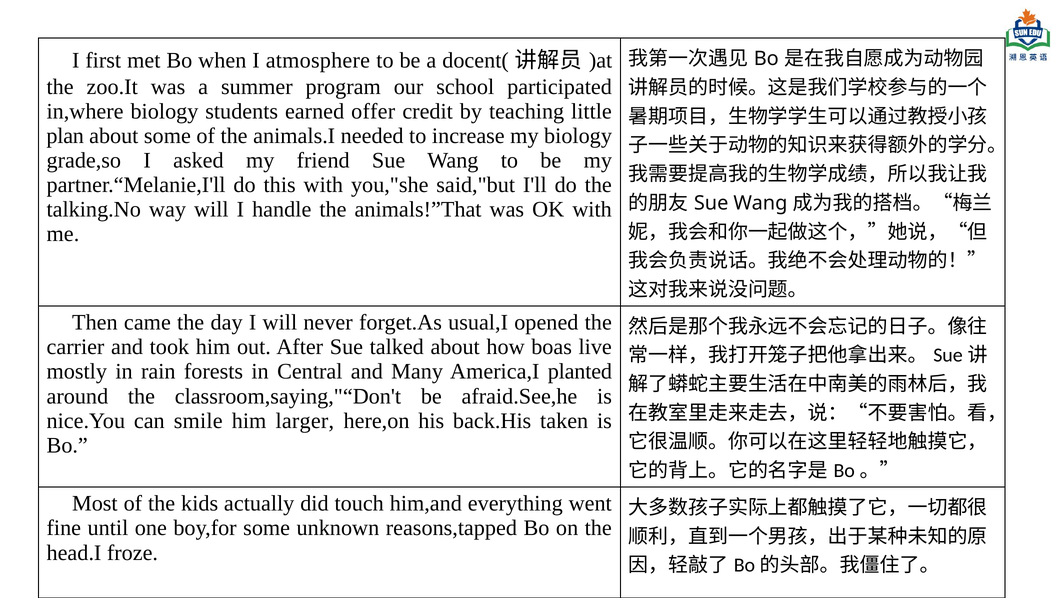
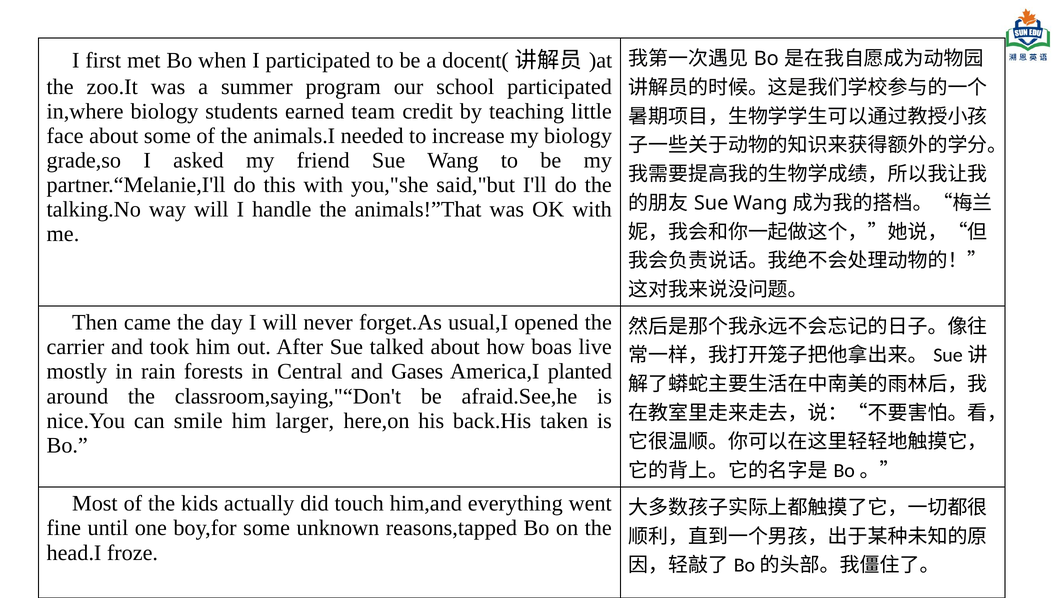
I atmosphere: atmosphere -> participated (318, 61)
offer: offer -> team (373, 111)
plan: plan -> face (65, 136)
Many: Many -> Gases (417, 372)
